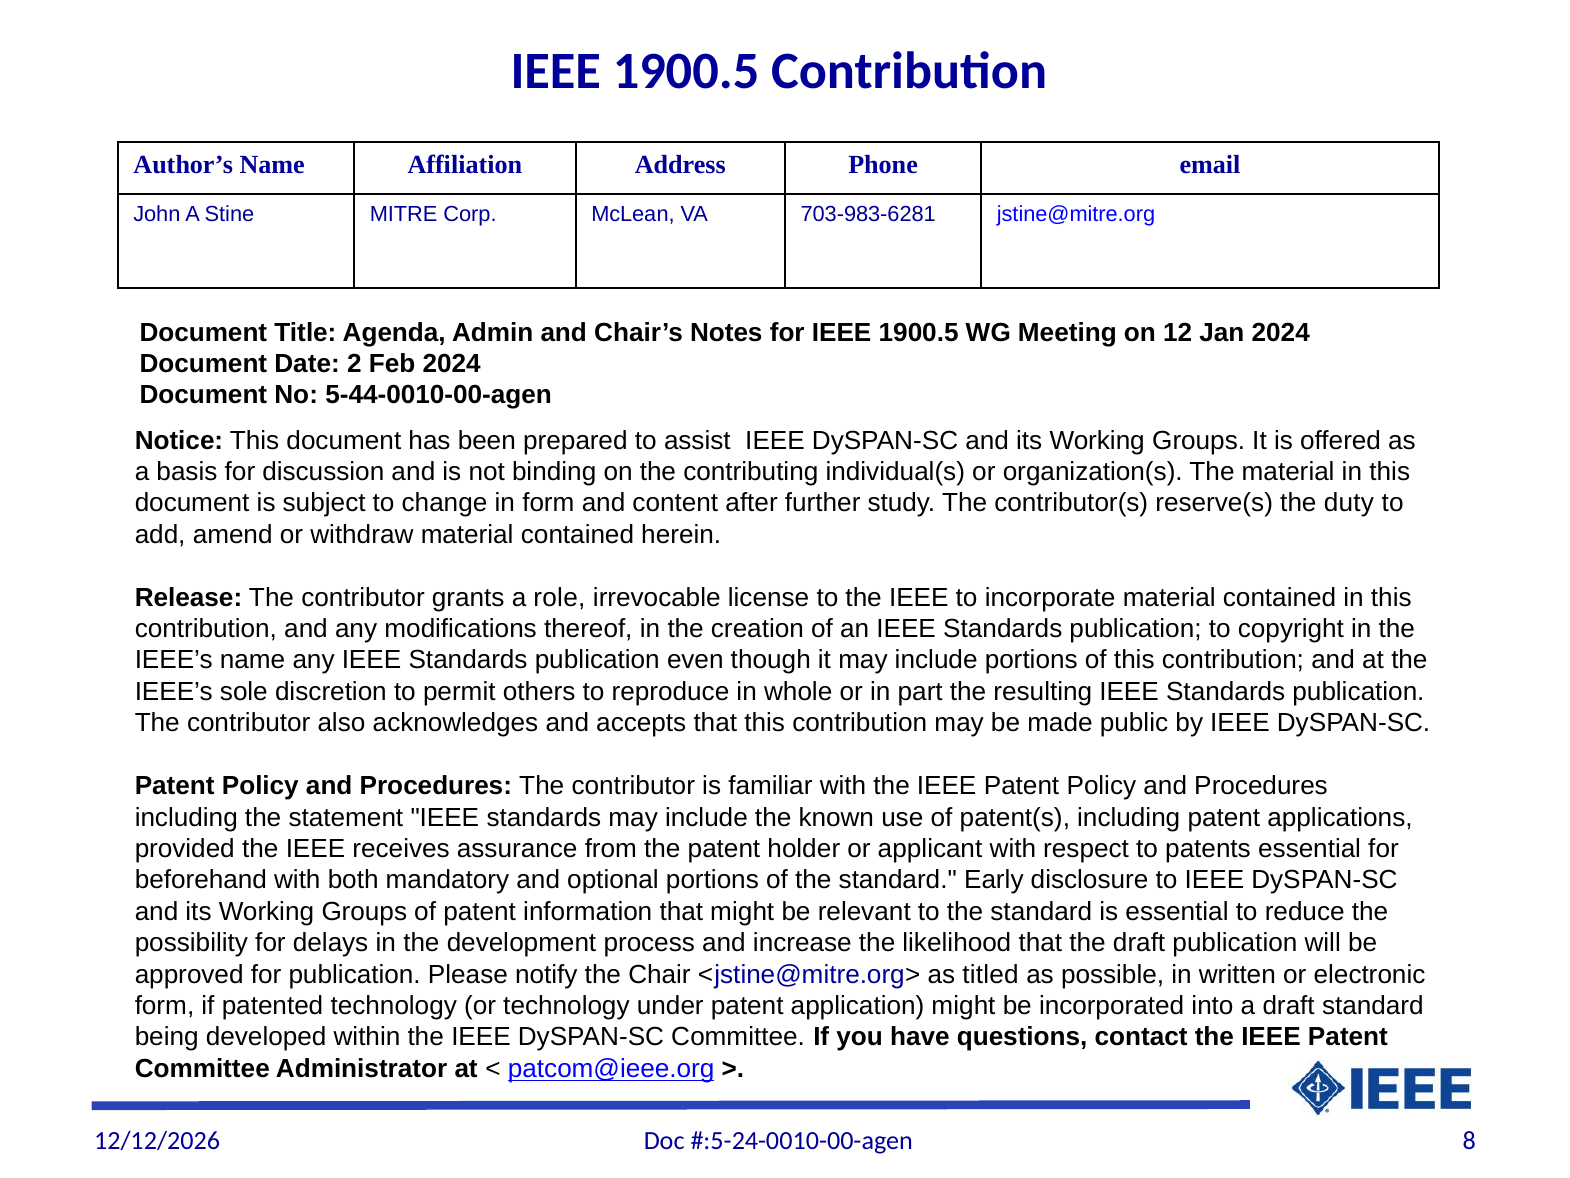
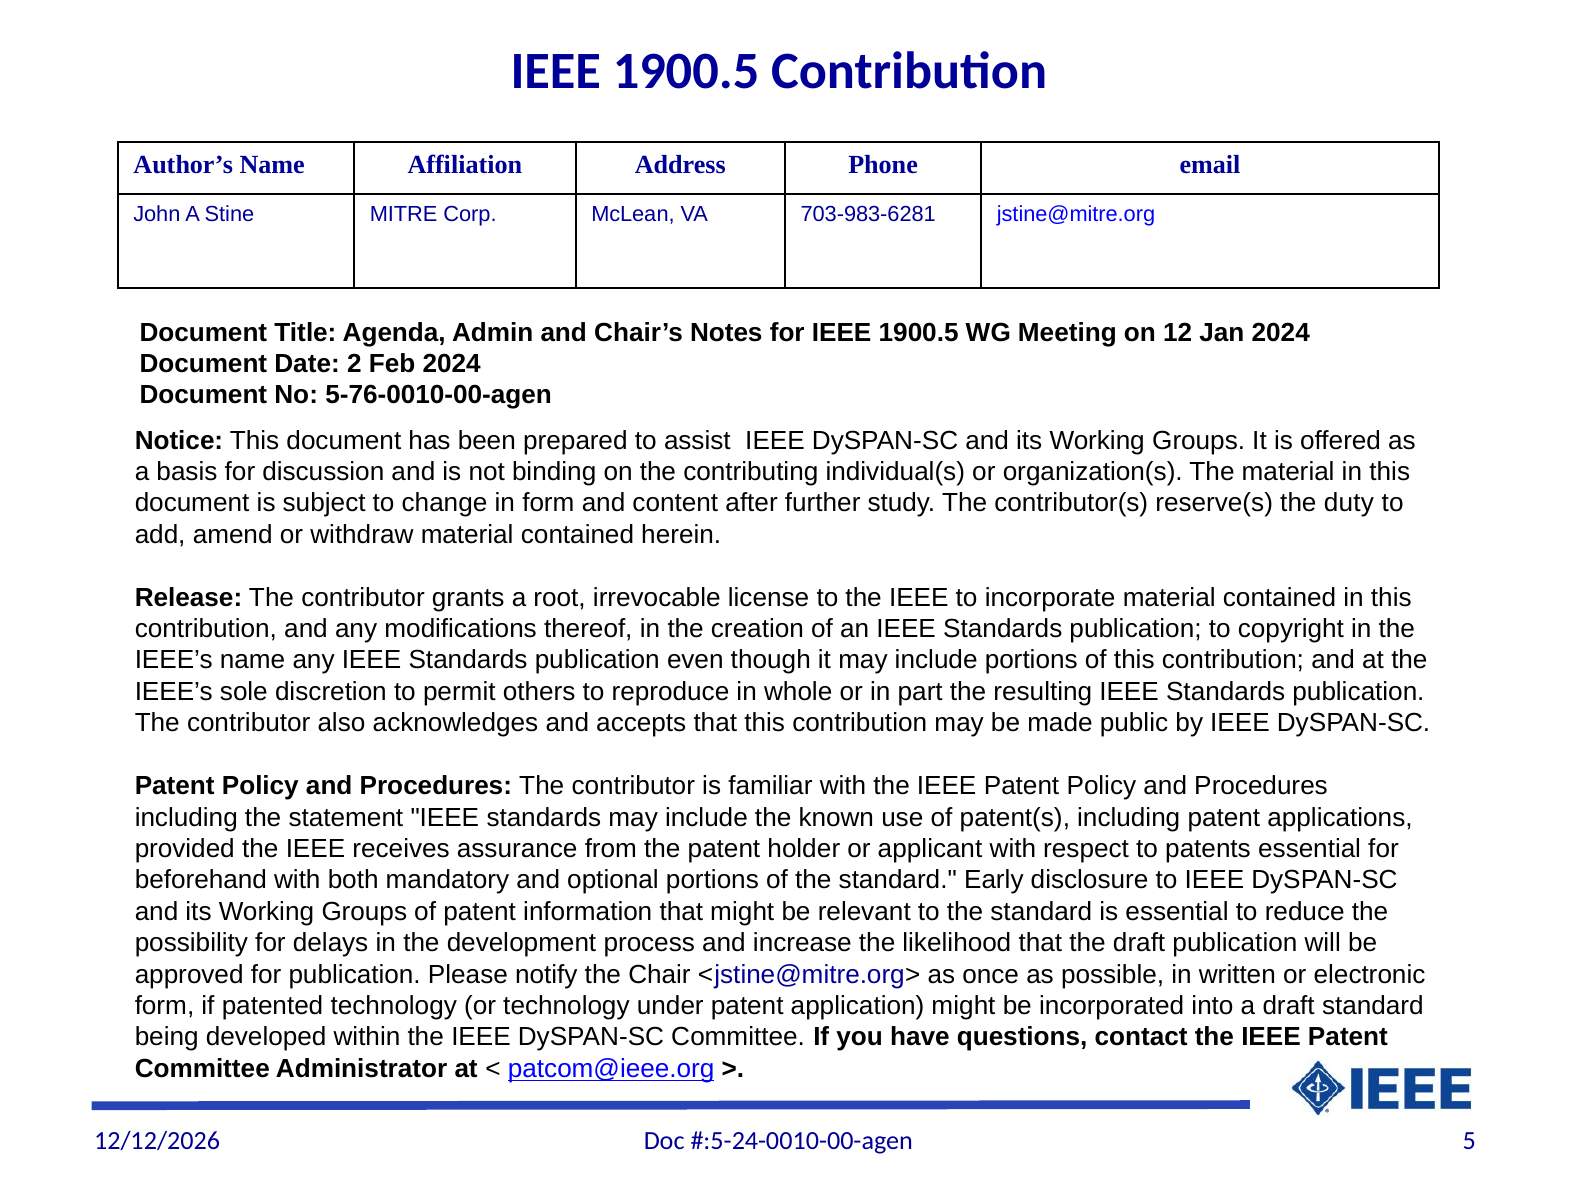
5-44-0010-00-agen: 5-44-0010-00-agen -> 5-76-0010-00-agen (439, 395)
role: role -> root (560, 597)
titled: titled -> once (991, 974)
8: 8 -> 5 (1469, 1140)
